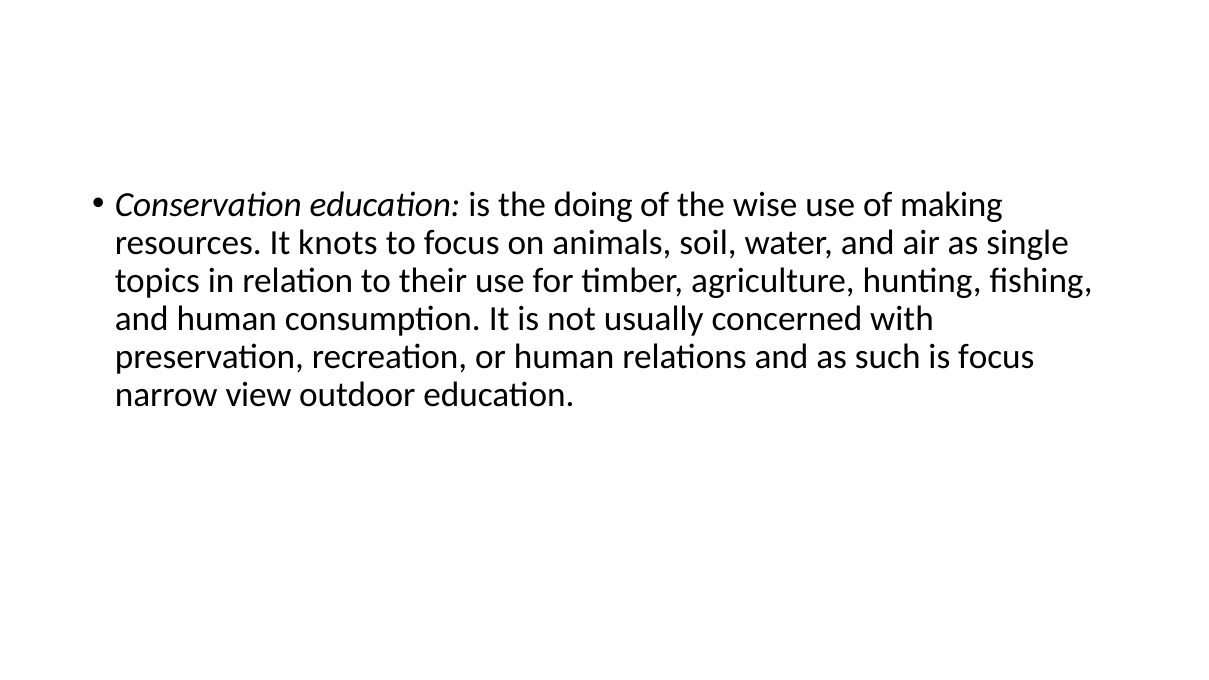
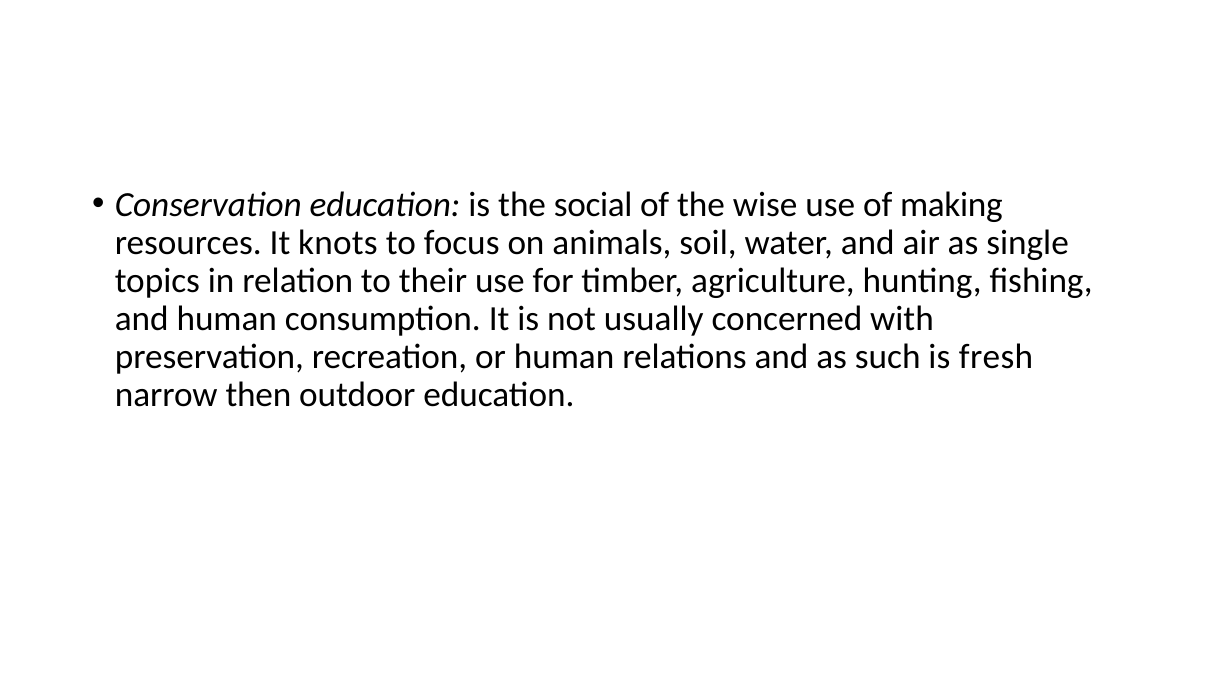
doing: doing -> social (593, 204)
is focus: focus -> fresh (996, 357)
view: view -> then (258, 395)
